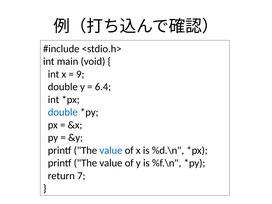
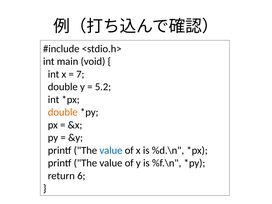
9: 9 -> 7 (80, 74)
6.4: 6.4 -> 5.2 (103, 87)
double colour: blue -> orange (63, 112)
7: 7 -> 6 (81, 176)
